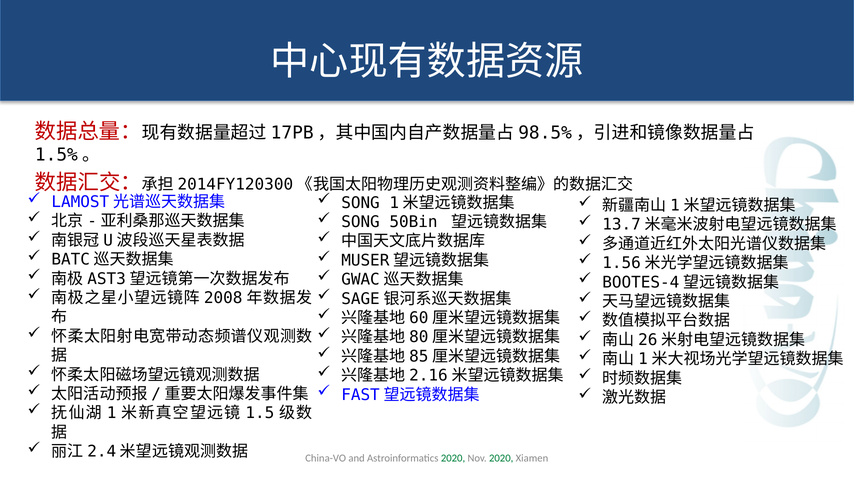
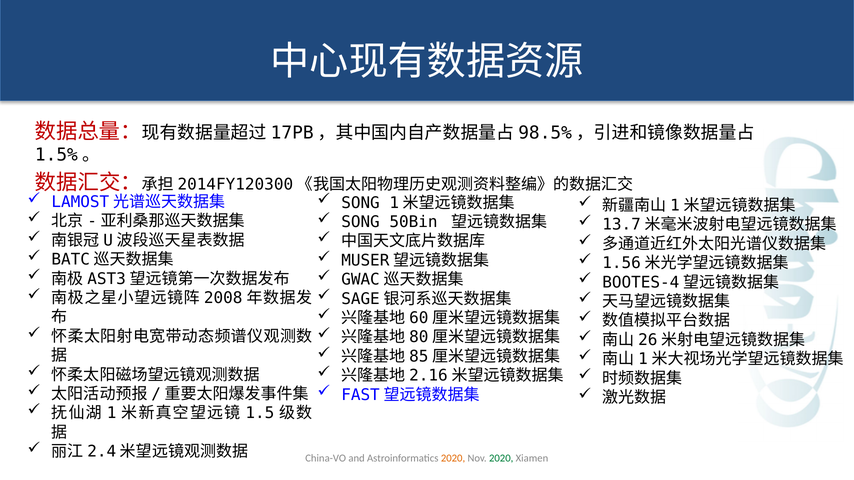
2020 colour: green -> orange (453, 459)
